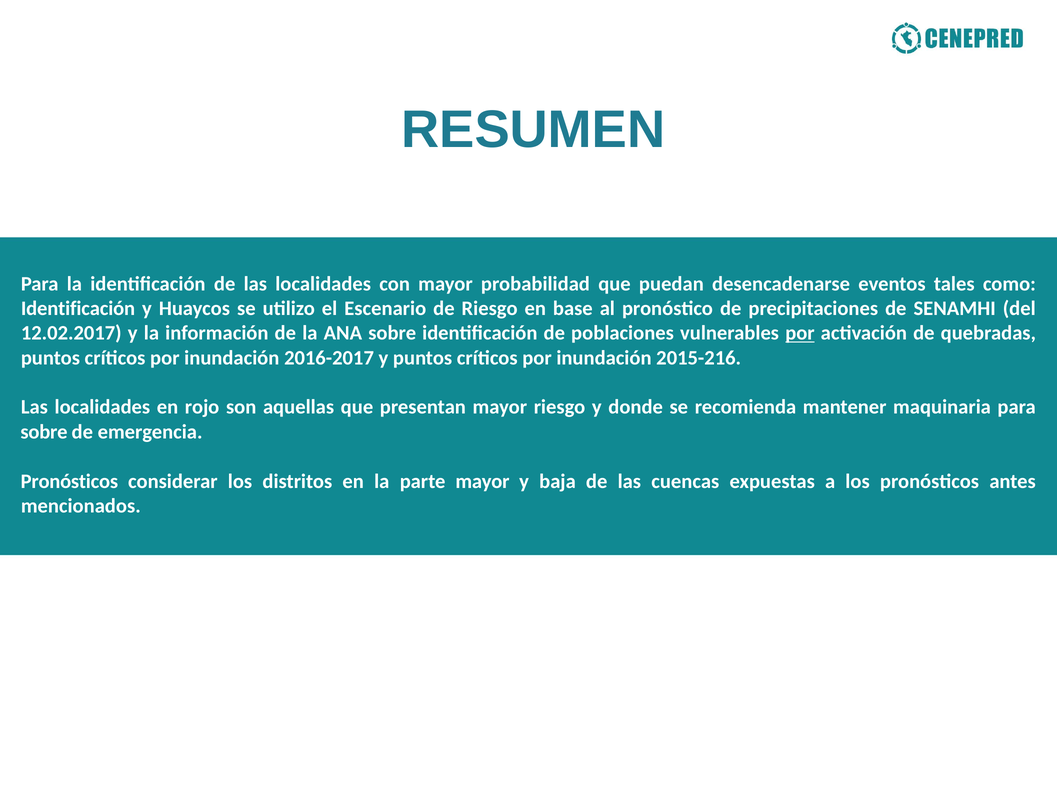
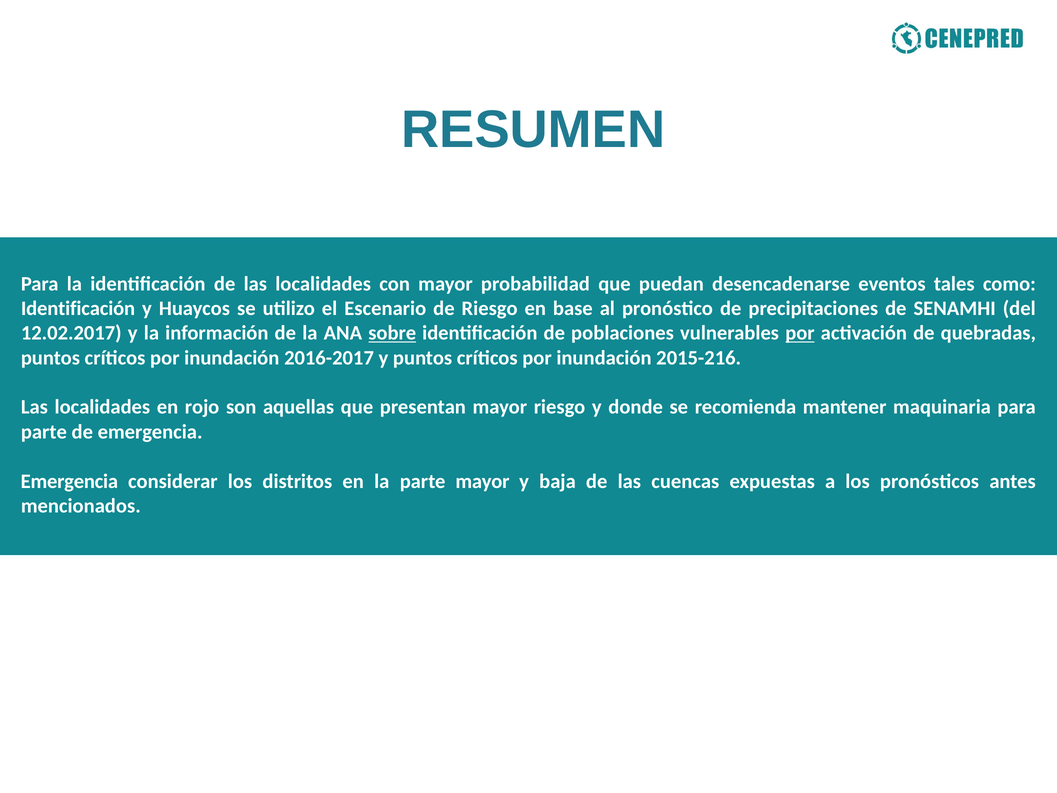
sobre underline: none -> present (392, 333)
sobre: sobre -> parte (44, 432)
Pronósticos: Pronósticos -> Emergencia (69, 481)
